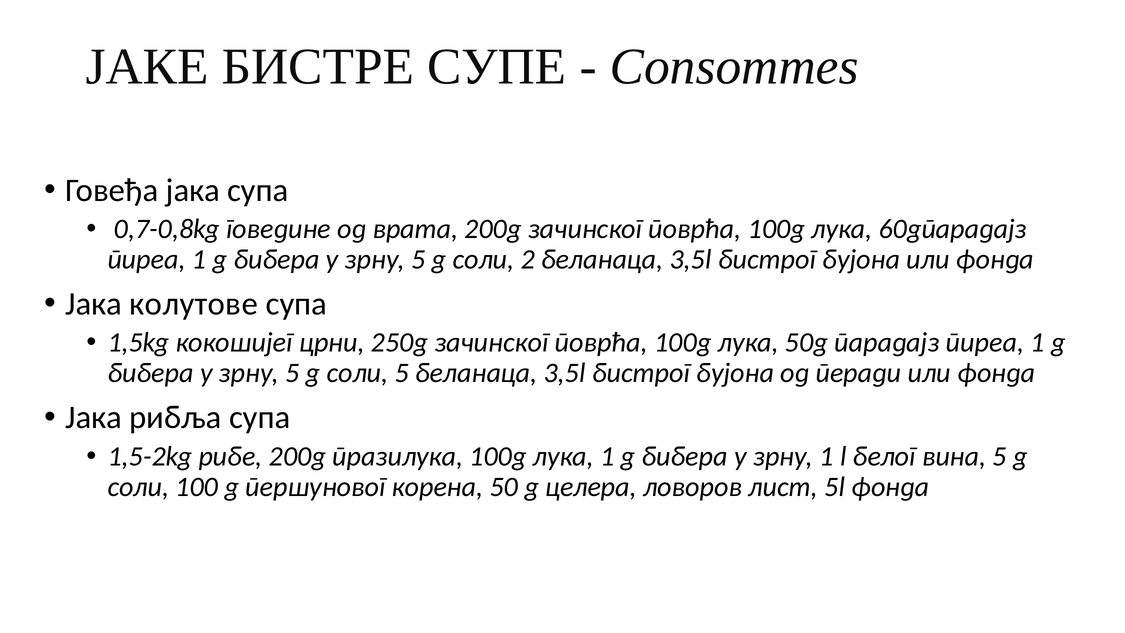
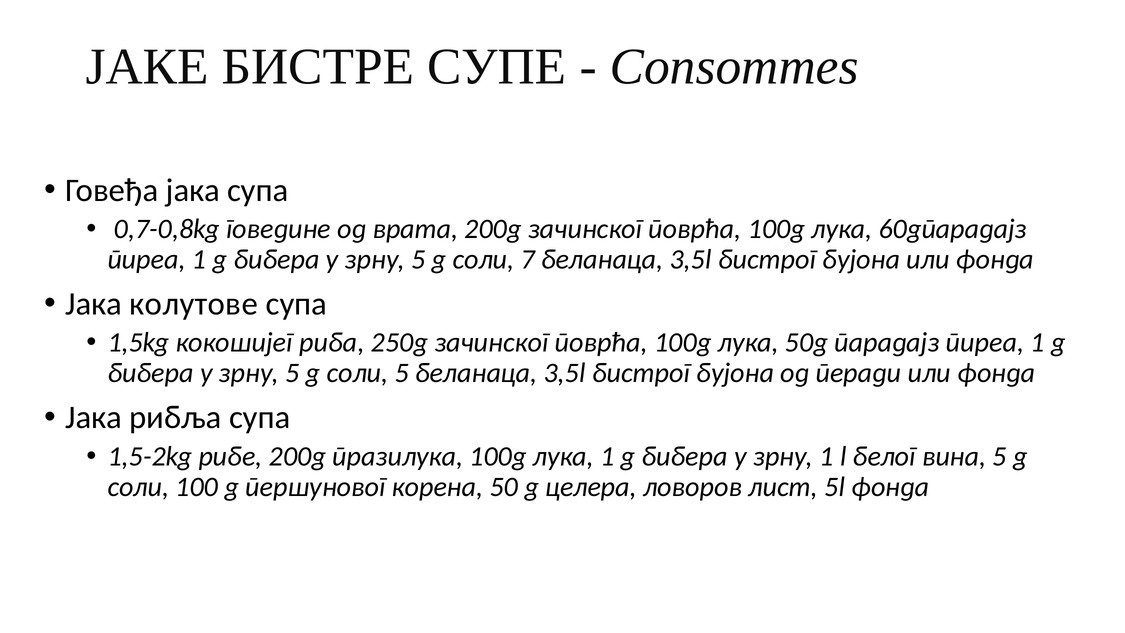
2: 2 -> 7 (528, 259)
црни: црни -> риба (332, 343)
